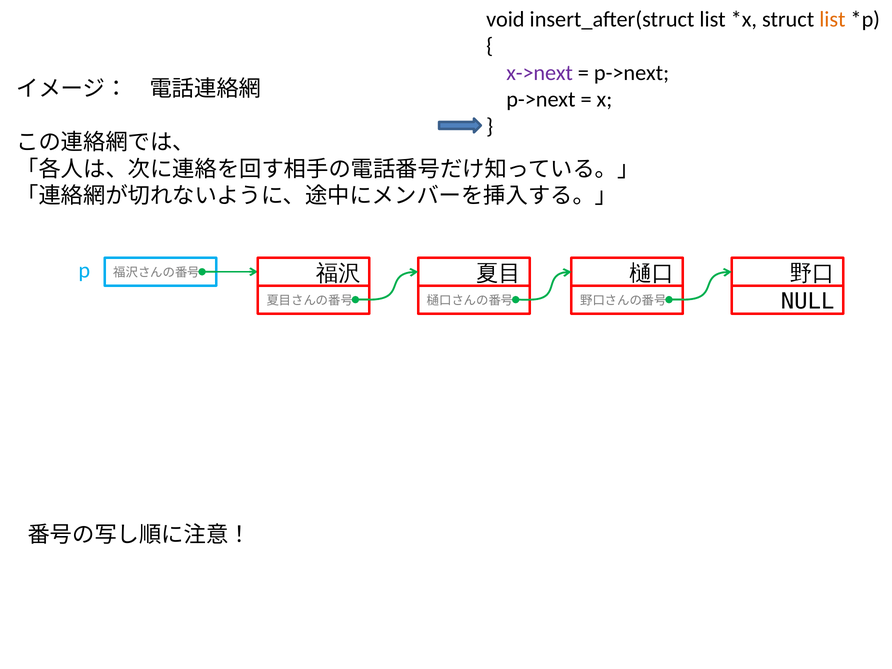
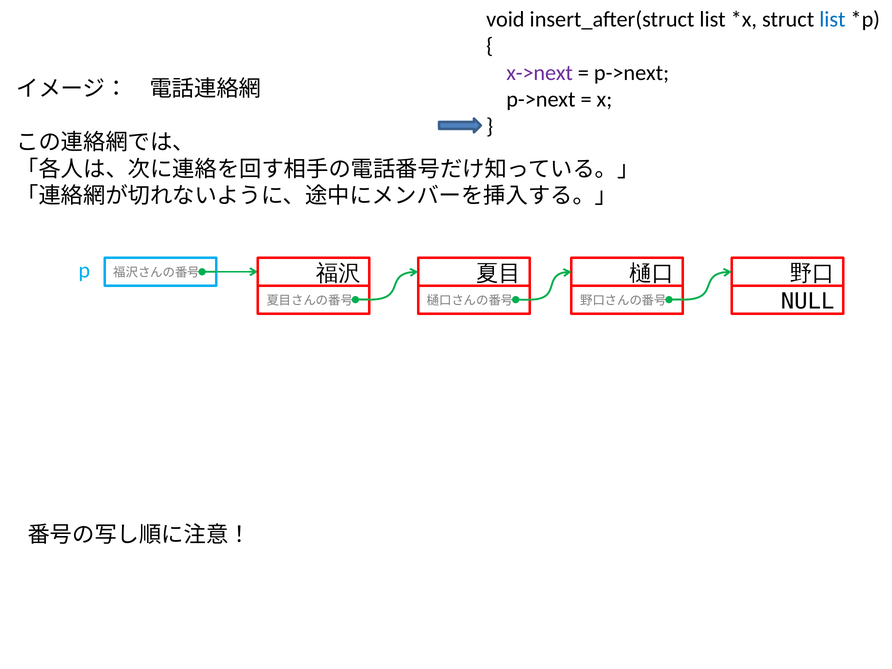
list colour: orange -> blue (832, 19)
